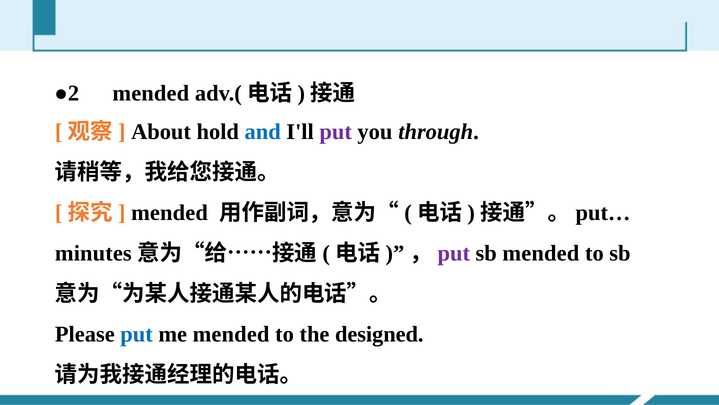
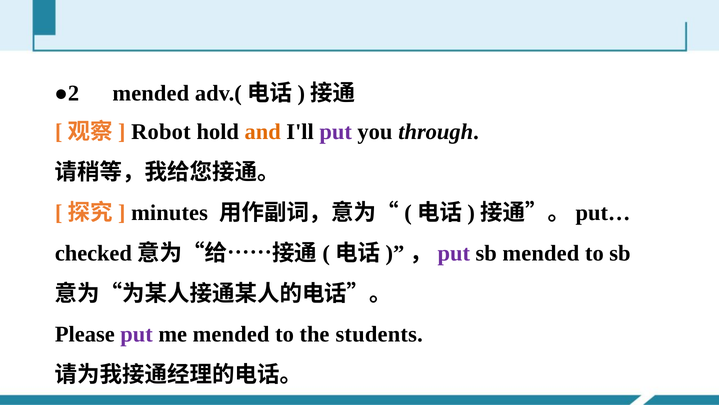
About: About -> Robot (161, 132)
and colour: blue -> orange (263, 132)
mended: mended -> minutes (170, 212)
minutes: minutes -> checked (93, 253)
put colour: blue -> purple (137, 334)
designed: designed -> students (379, 334)
